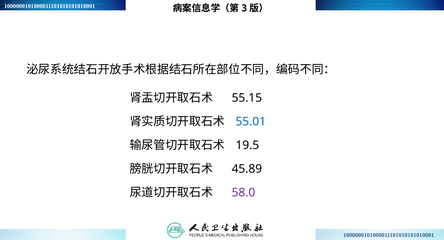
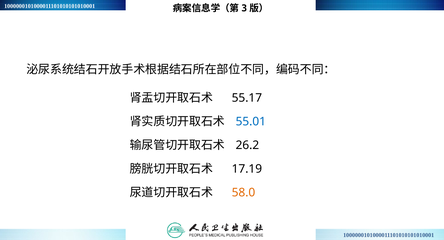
55.15: 55.15 -> 55.17 (247, 98)
19.5: 19.5 -> 26.2 (247, 146)
45.89: 45.89 -> 17.19 (247, 169)
58.0 colour: purple -> orange (243, 193)
